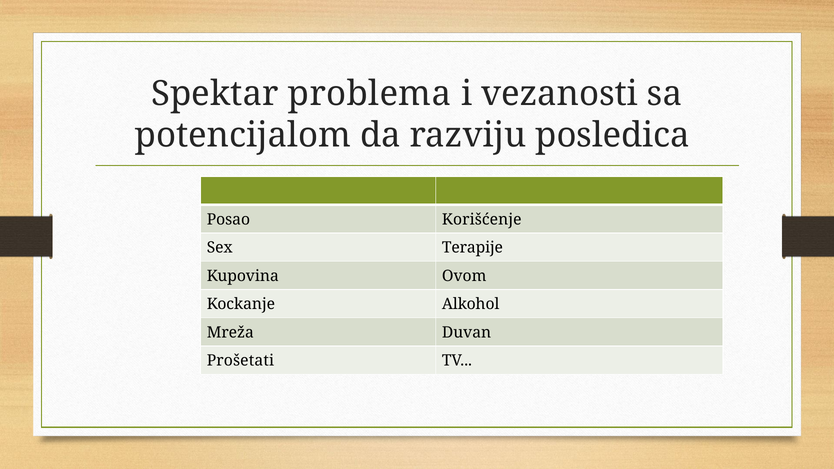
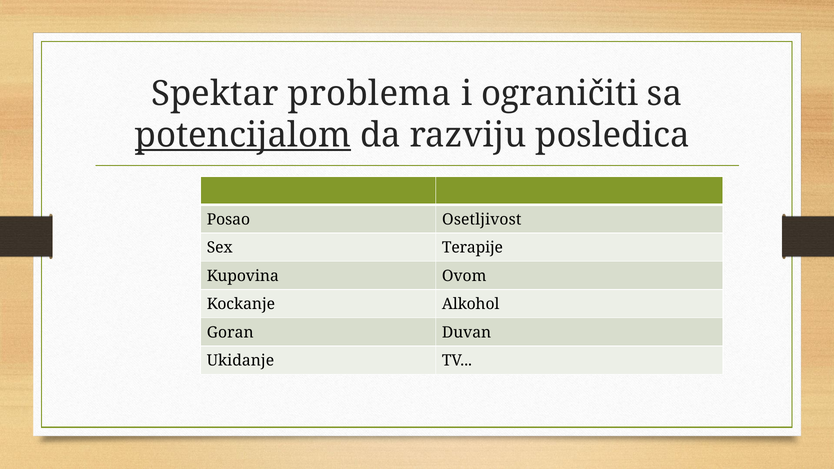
vezanosti: vezanosti -> ograničiti (560, 94)
potencijalom underline: none -> present (243, 135)
Korišćenje: Korišćenje -> Osetljivost (482, 219)
Mreža: Mreža -> Goran (230, 333)
Prošetati: Prošetati -> Ukidanje (240, 361)
